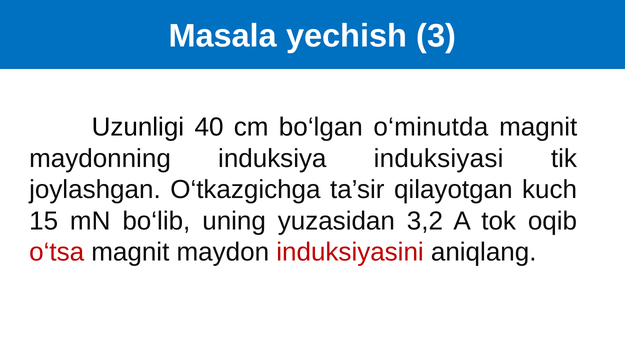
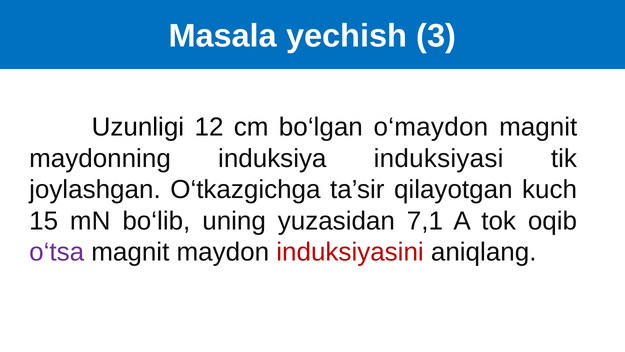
40: 40 -> 12 (209, 127)
o‘minutda: o‘minutda -> o‘maydon (431, 127)
3,2: 3,2 -> 7,1 (425, 221)
o‘tsa colour: red -> purple (57, 252)
